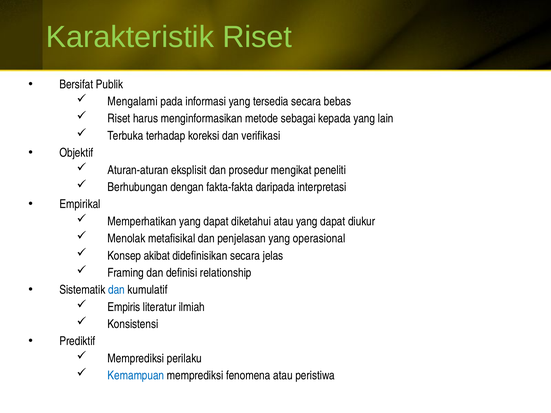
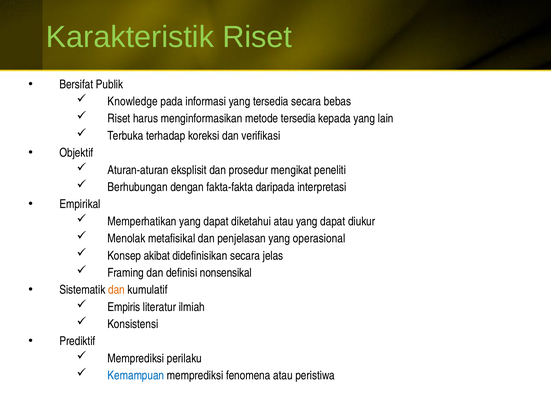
Mengalami: Mengalami -> Knowledge (133, 102)
metode sebagai: sebagai -> tersedia (298, 119)
relationship: relationship -> nonsensikal (226, 273)
dan colour: blue -> orange (116, 290)
